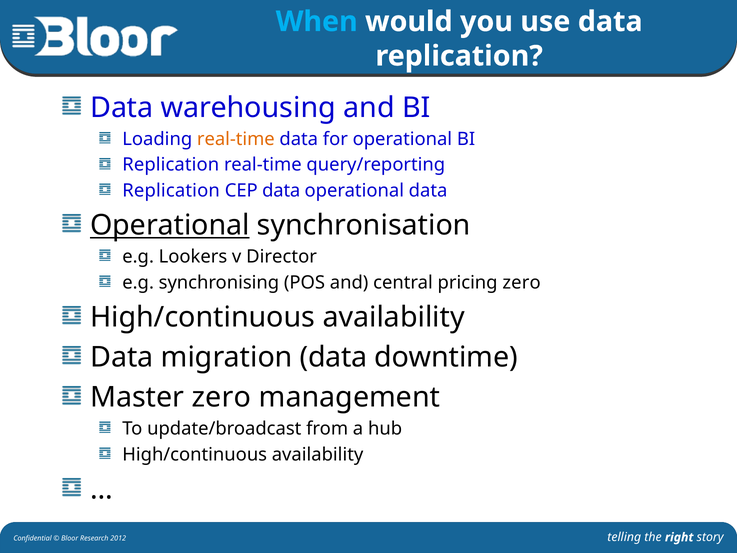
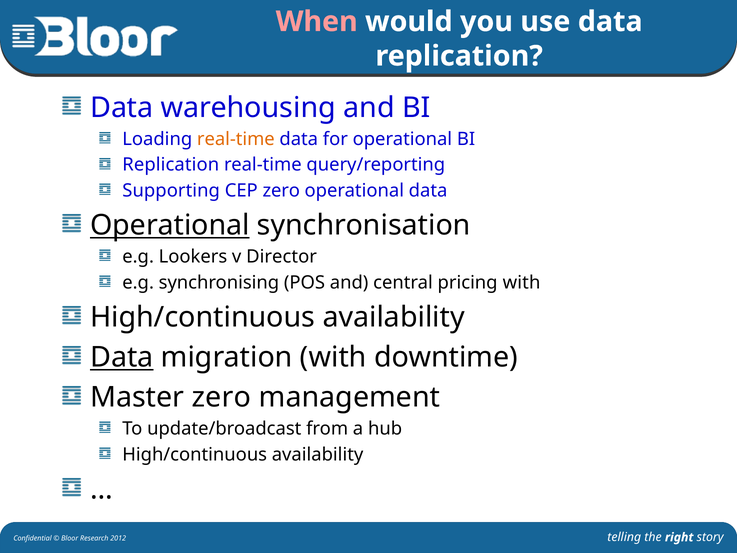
When colour: light blue -> pink (317, 22)
Replication: Replication -> Supporting (171, 191)
CEP data: data -> zero (281, 191)
pricing zero: zero -> with (522, 282)
Data underline: none -> present (122, 357)
migration data: data -> with (333, 357)
